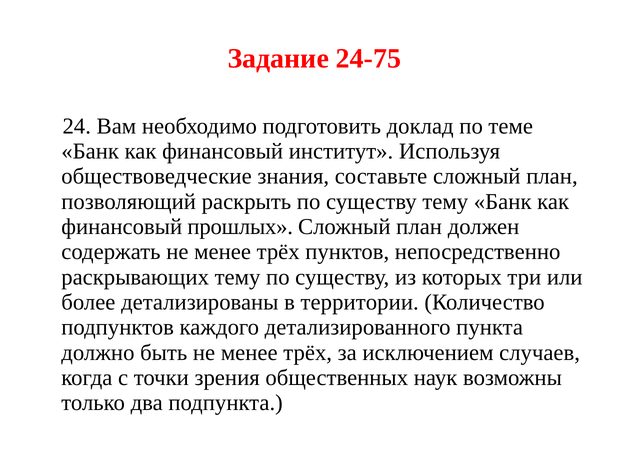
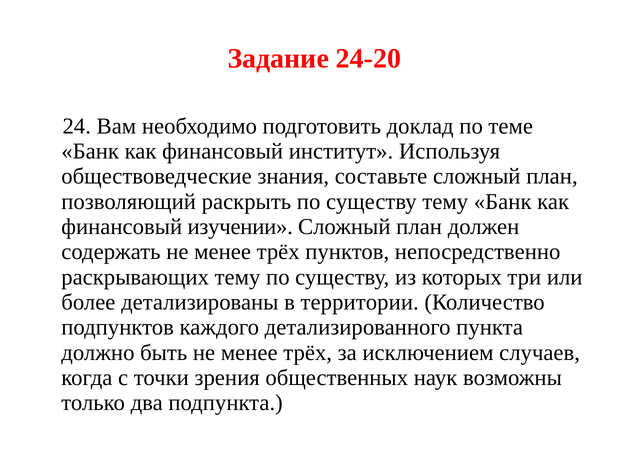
24-75: 24-75 -> 24-20 (369, 58)
прошлых: прошлых -> изучении (240, 227)
